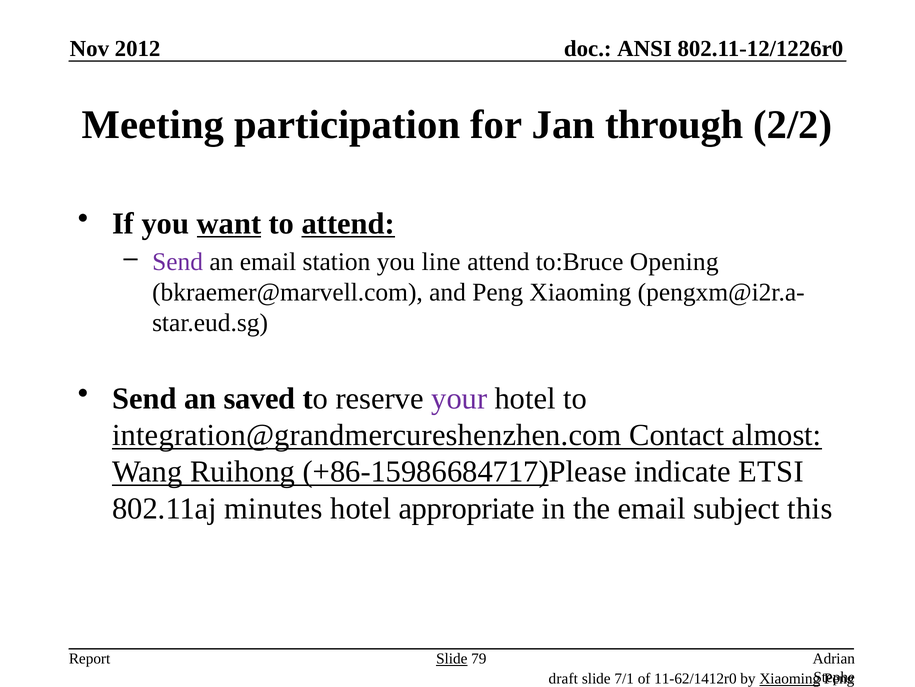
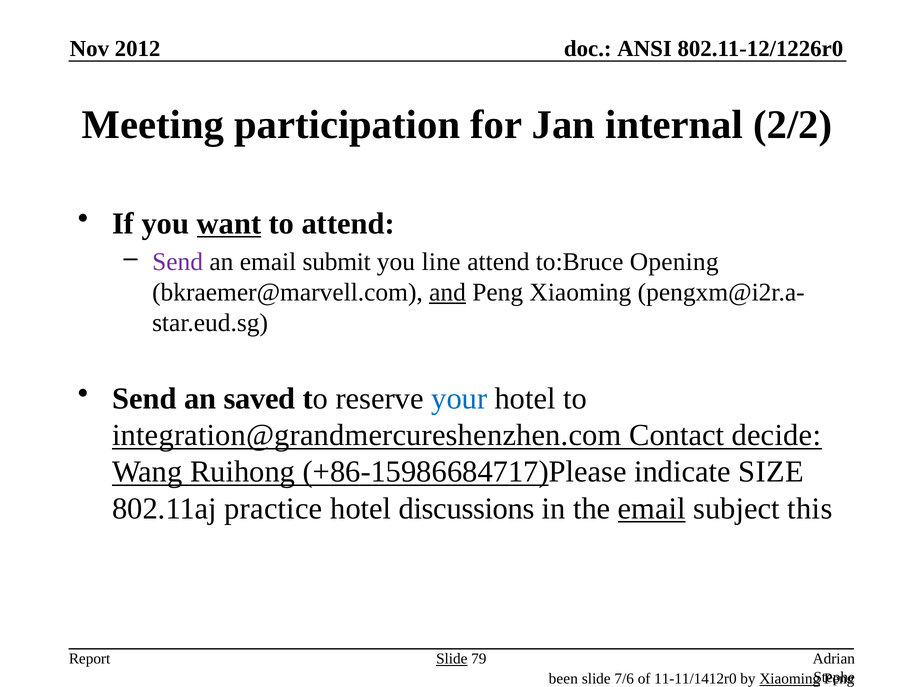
through: through -> internal (674, 125)
attend underline: present -> none (348, 223)
station: station -> submit (337, 262)
and underline: none -> present (448, 292)
your colour: purple -> blue (459, 398)
almost: almost -> decide (776, 435)
ETSI: ETSI -> SIZE (771, 471)
minutes: minutes -> practice (273, 508)
appropriate: appropriate -> discussions (467, 508)
email underline: none -> present (652, 508)
draft: draft -> been (563, 678)
7/1: 7/1 -> 7/6 (624, 678)
11-62/1412r0: 11-62/1412r0 -> 11-11/1412r0 (695, 678)
